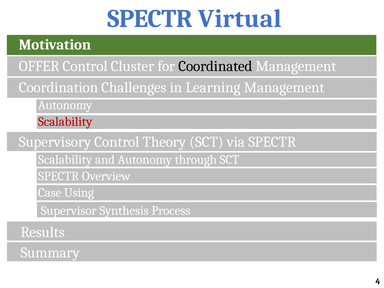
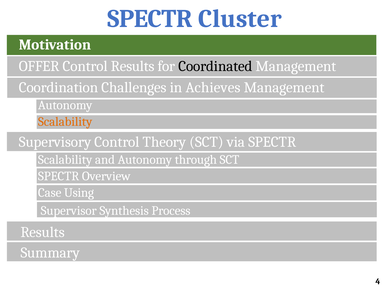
Virtual: Virtual -> Cluster (240, 19)
Control Cluster: Cluster -> Results (133, 66)
Learning: Learning -> Achieves (213, 88)
Scalability colour: red -> orange (65, 122)
